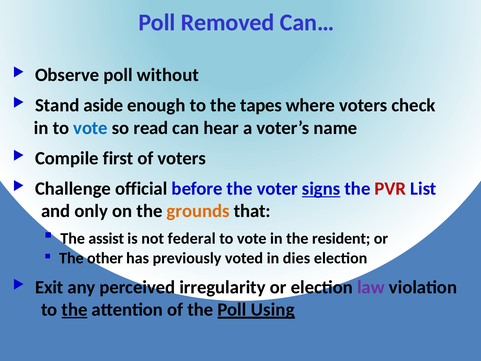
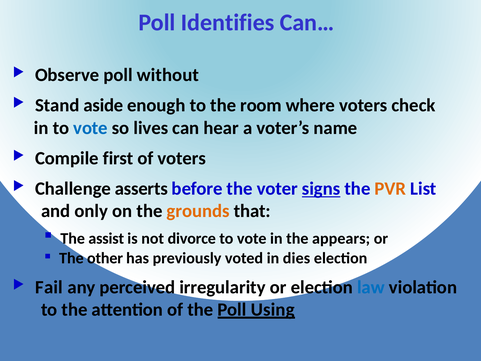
Removed: Removed -> Identifies (228, 22)
tapes: tapes -> room (261, 105)
read: read -> lives (151, 128)
official: official -> asserts (141, 189)
PVR colour: red -> orange (390, 189)
federal: federal -> divorce (192, 238)
resident: resident -> appears (341, 238)
Exit: Exit -> Fail (49, 287)
law colour: purple -> blue (371, 287)
the underline: present -> none (75, 309)
